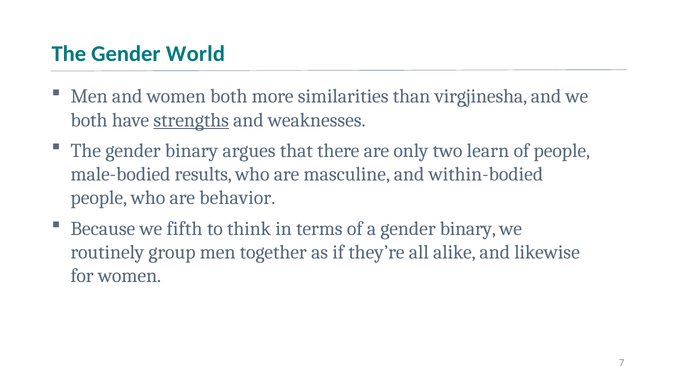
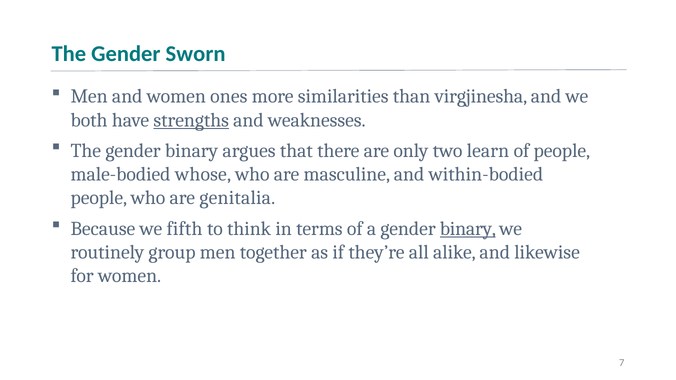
World: World -> Sworn (196, 54)
women both: both -> ones (229, 96)
results: results -> whose (203, 174)
behavior: behavior -> genitalia (237, 198)
binary underline: none -> present (468, 229)
